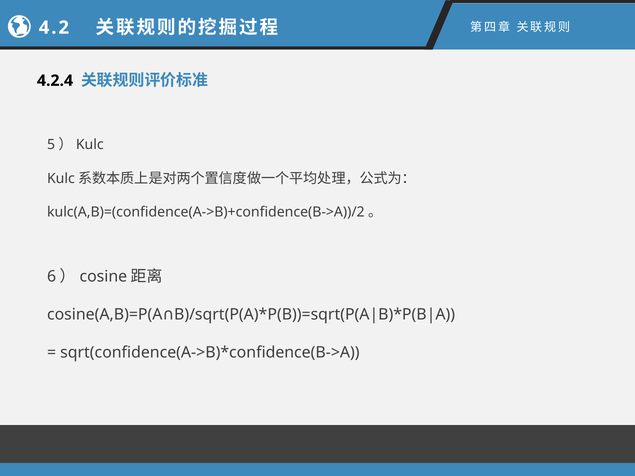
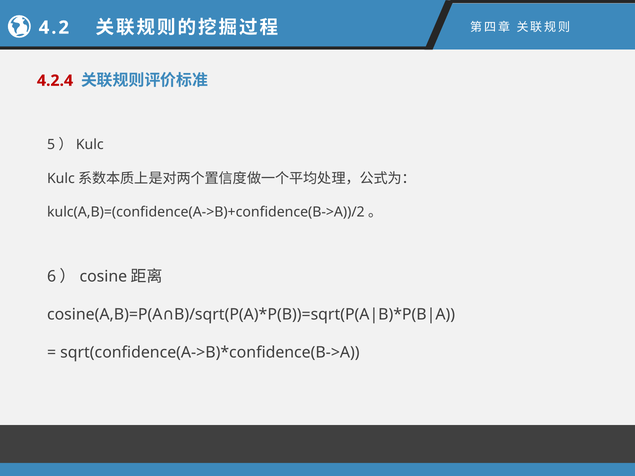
4.2.4 colour: black -> red (55, 81)
